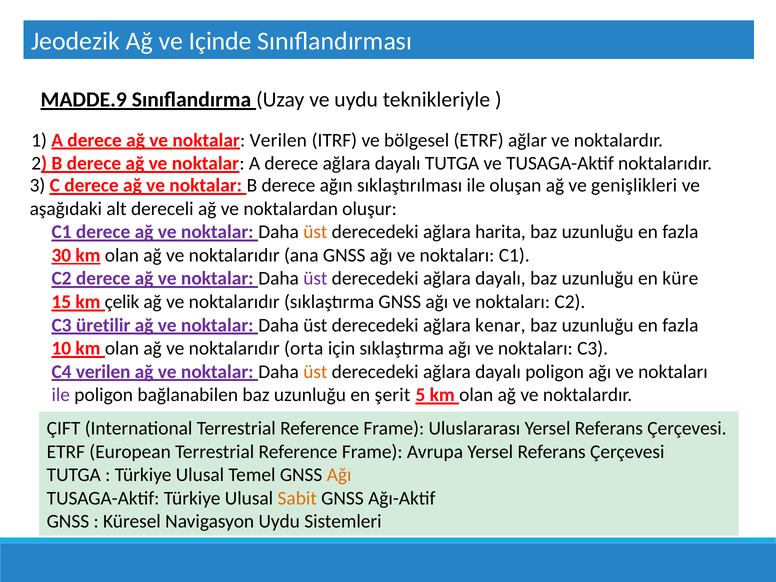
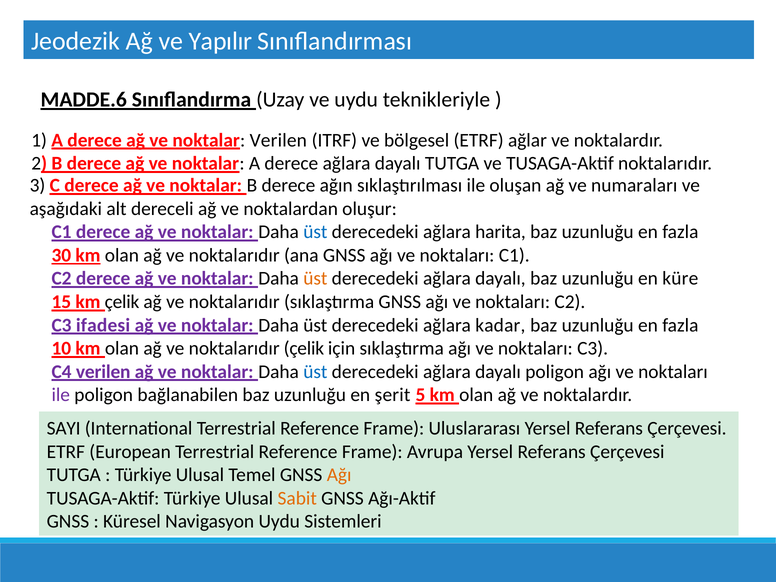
Içinde: Içinde -> Yapılır (220, 41)
MADDE.9: MADDE.9 -> MADDE.6 (84, 100)
genişlikleri: genişlikleri -> numaraları (634, 185)
üst colour: orange -> blue (315, 232)
üst colour: purple -> orange (315, 279)
üretilir: üretilir -> ifadesi (103, 325)
kenar: kenar -> kadar (500, 325)
noktalarıdır orta: orta -> çelik (304, 348)
üst colour: orange -> blue (315, 372)
ÇIFT: ÇIFT -> SAYI (64, 428)
